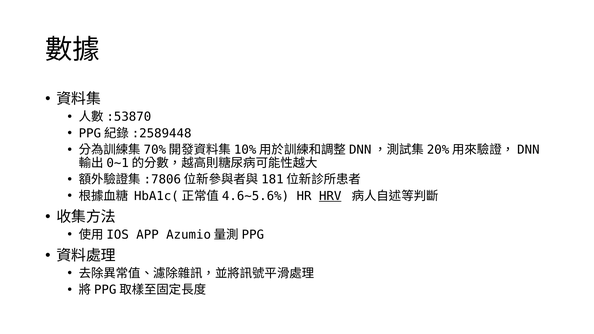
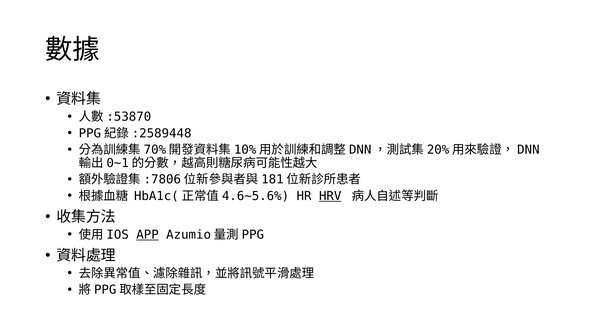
APP underline: none -> present (148, 235)
